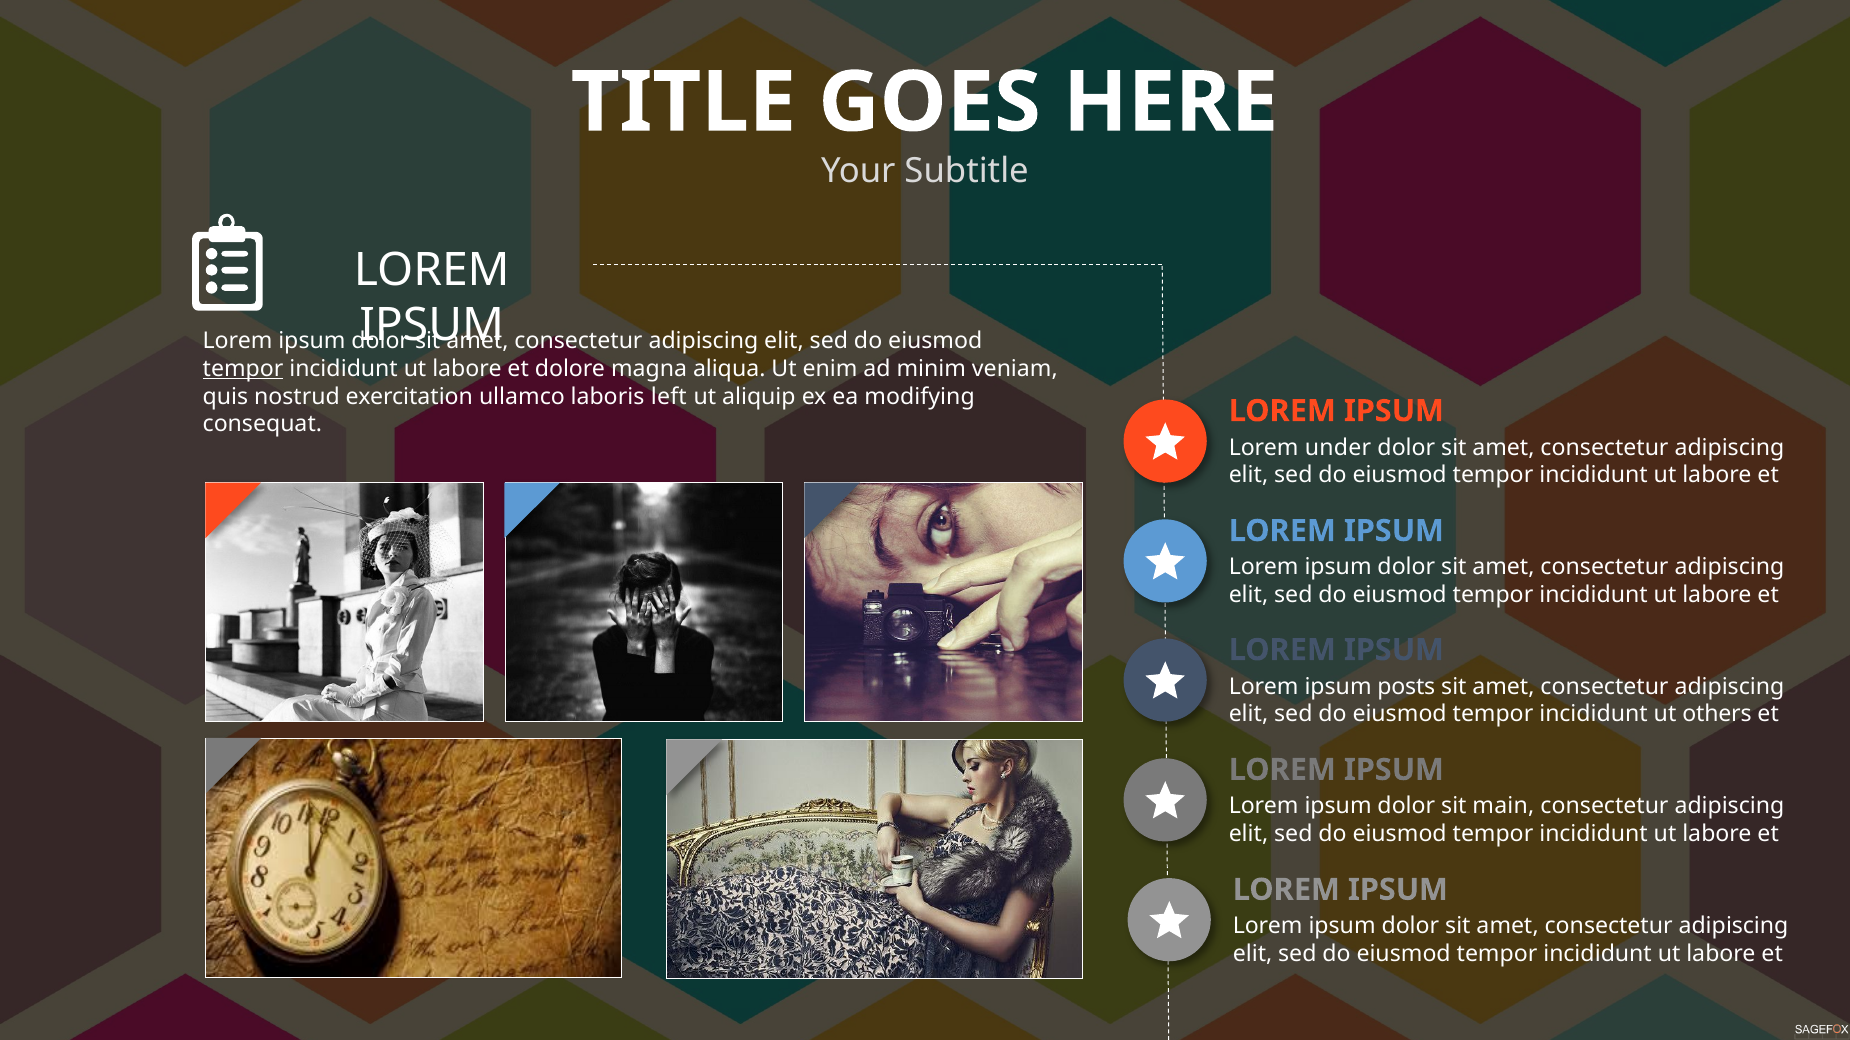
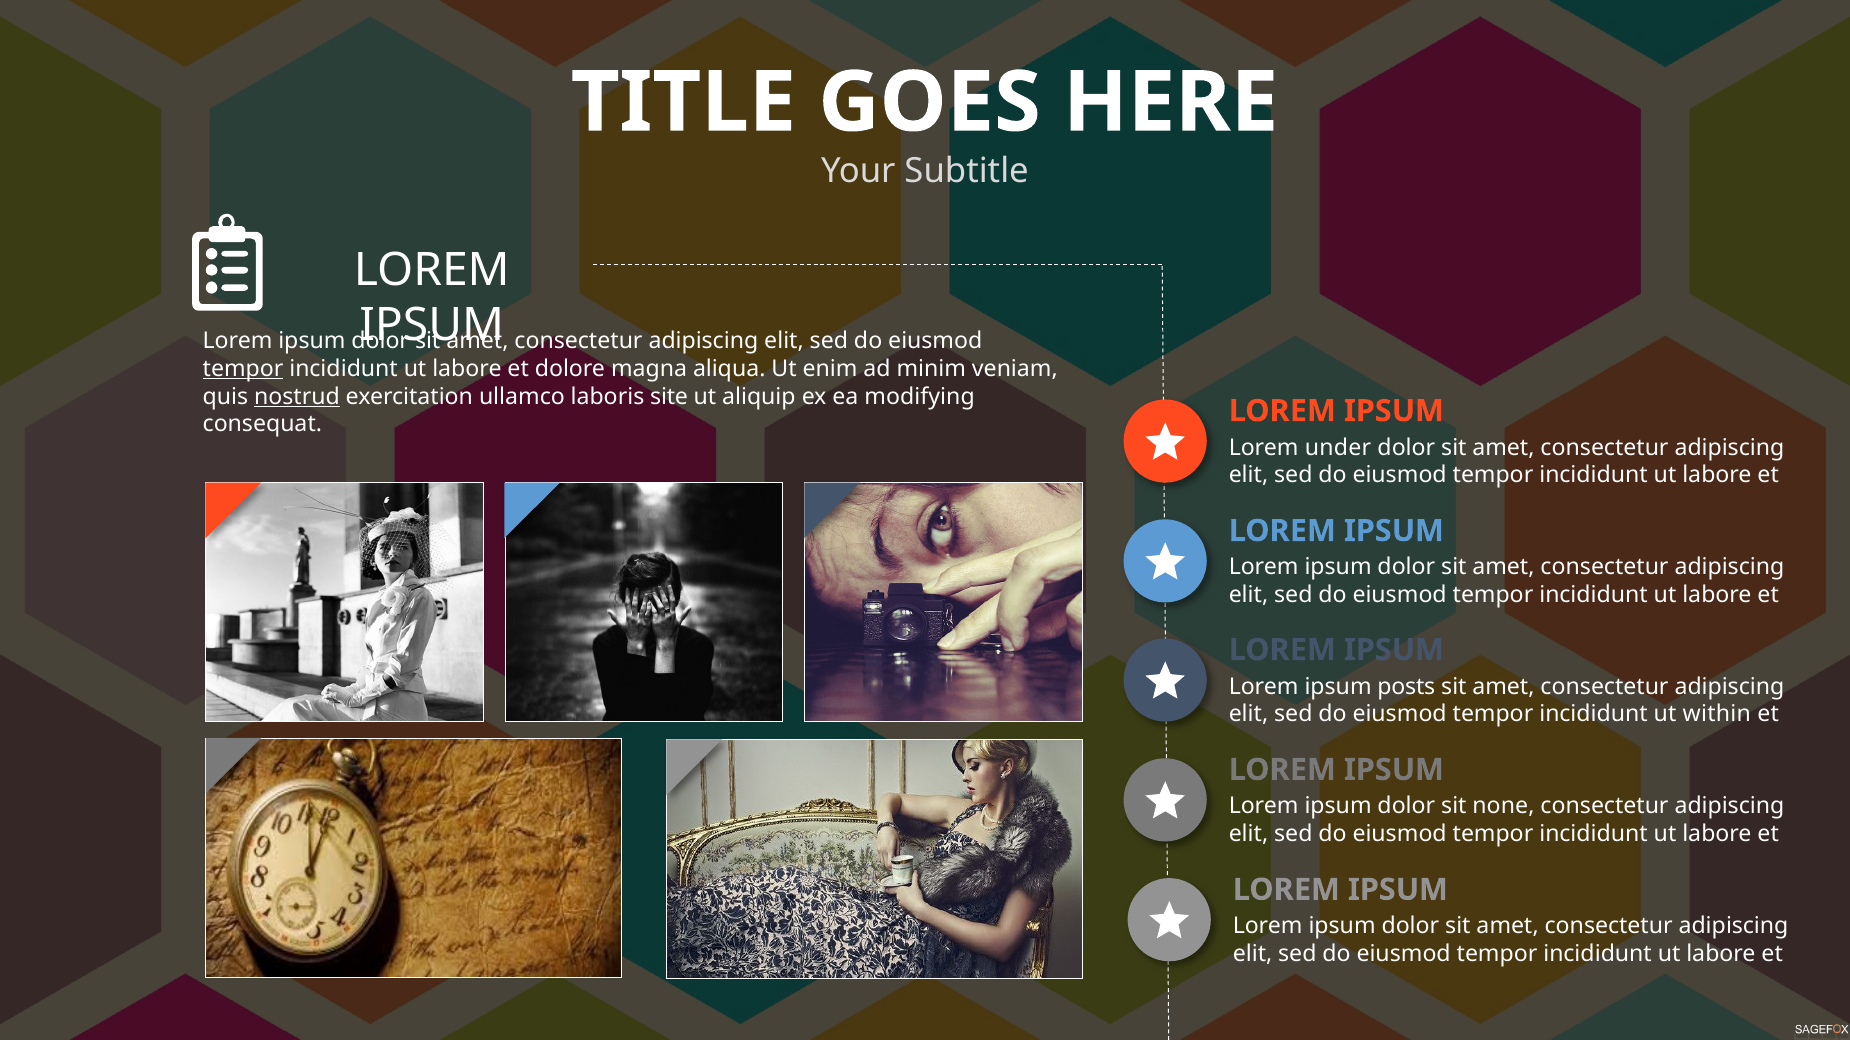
nostrud underline: none -> present (297, 397)
left: left -> site (669, 397)
others: others -> within (1717, 715)
main: main -> none (1503, 807)
